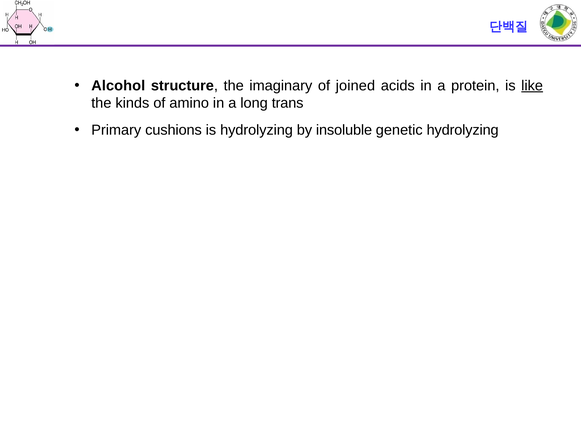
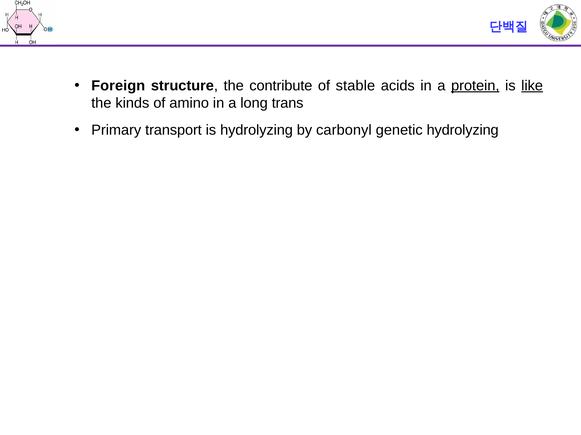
Alcohol: Alcohol -> Foreign (118, 86)
imaginary: imaginary -> contribute (281, 86)
joined: joined -> stable (355, 86)
protein underline: none -> present (475, 86)
cushions: cushions -> transport (174, 130)
insoluble: insoluble -> carbonyl (344, 130)
